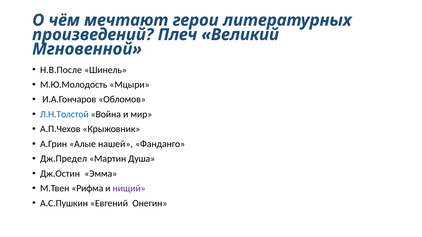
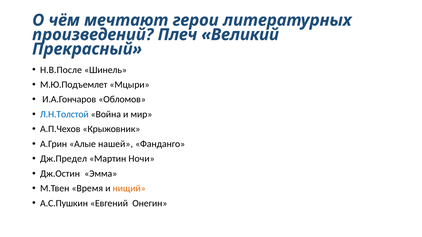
Мгновенной: Мгновенной -> Прекрасный (87, 49)
М.Ю.Молодость: М.Ю.Молодость -> М.Ю.Подъемлет (74, 85)
Душа: Душа -> Ночи (142, 159)
Рифма: Рифма -> Время (87, 189)
нищий colour: purple -> orange (129, 189)
